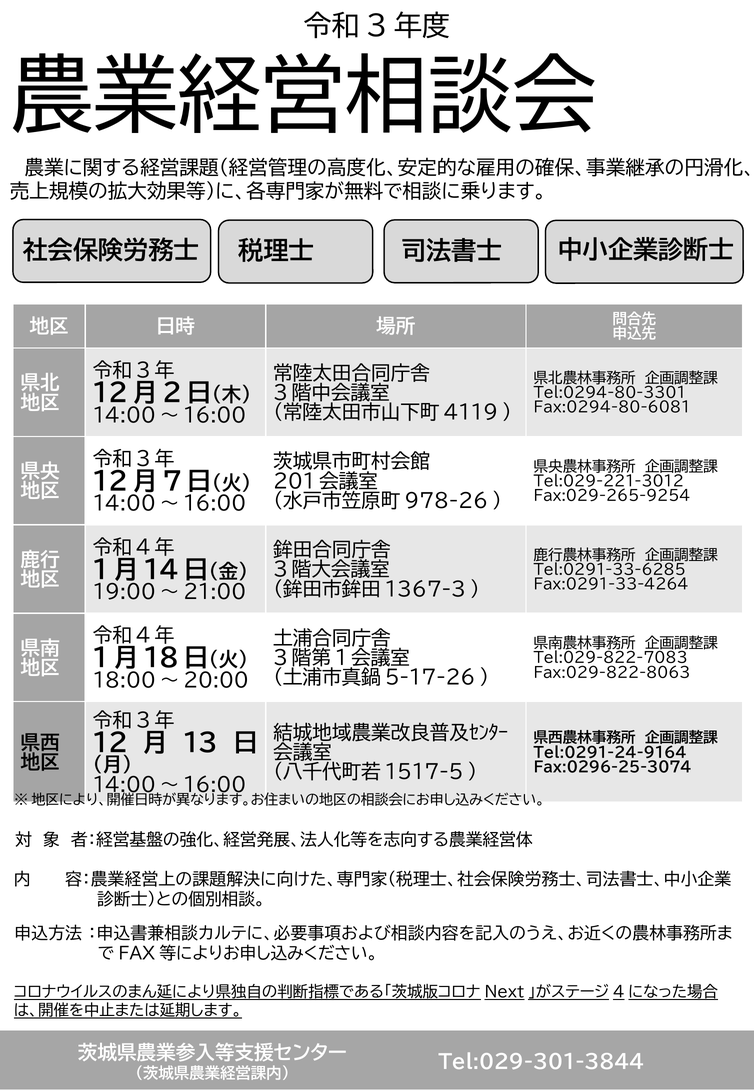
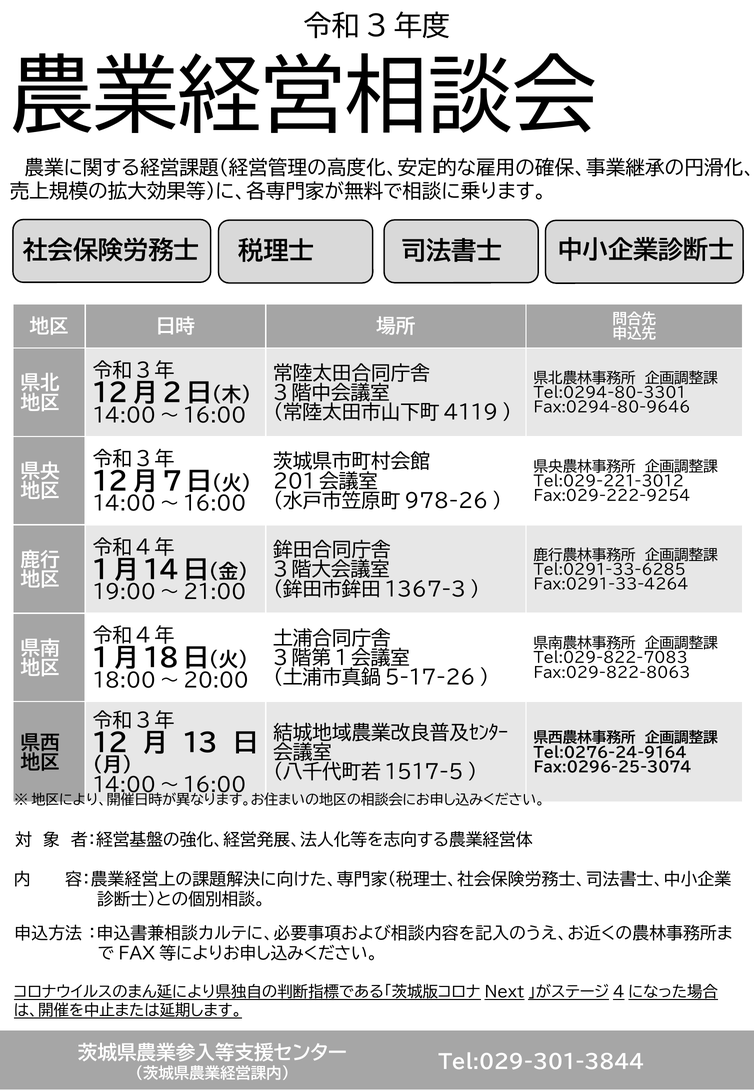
Fax:0294-80-6081: Fax:0294-80-6081 -> Fax:0294-80-9646 (612, 407)
Fax:029-265-9254: Fax:029-265-9254 -> Fax:029-222-9254 (612, 496)
Tel:0291-24-9164: Tel:0291-24-9164 -> Tel:0276-24-9164 (610, 752)
